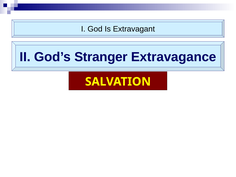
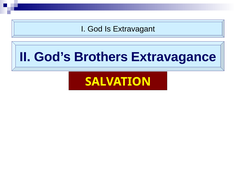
Stranger: Stranger -> Brothers (101, 57)
